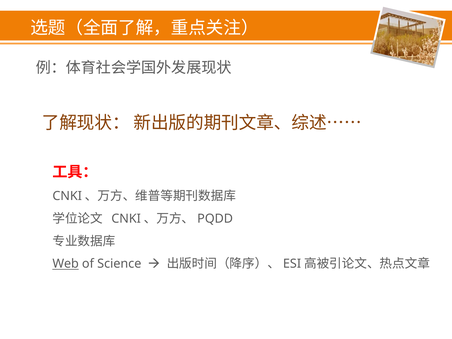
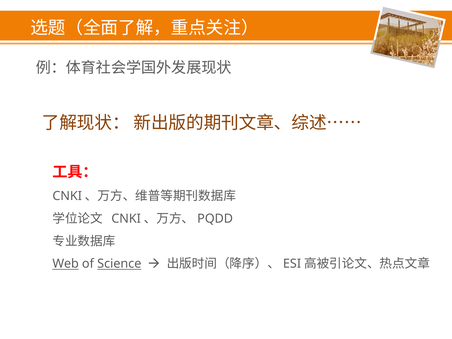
Science underline: none -> present (119, 264)
